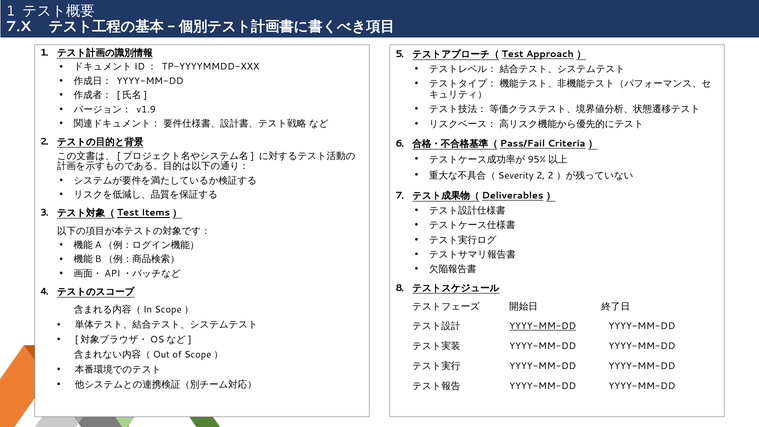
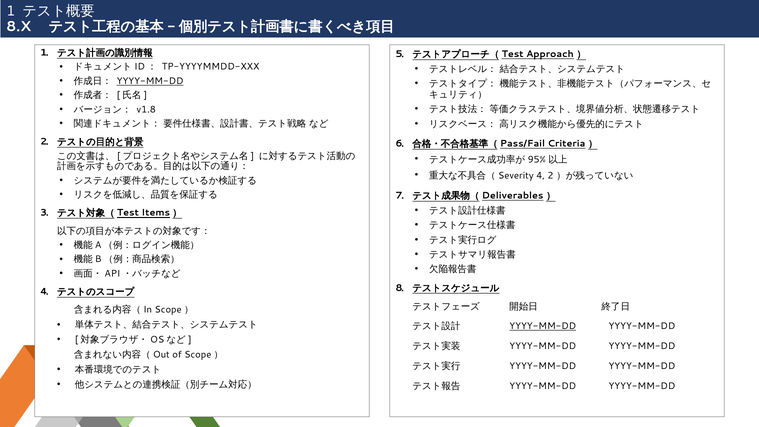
7.X: 7.X -> 8.X (19, 26)
YYYY-MM-DD underline: none -> present (150, 81)
v1.9: v1.9 -> v1.8 (146, 109)
2: 2 -> 4 (541, 176)
